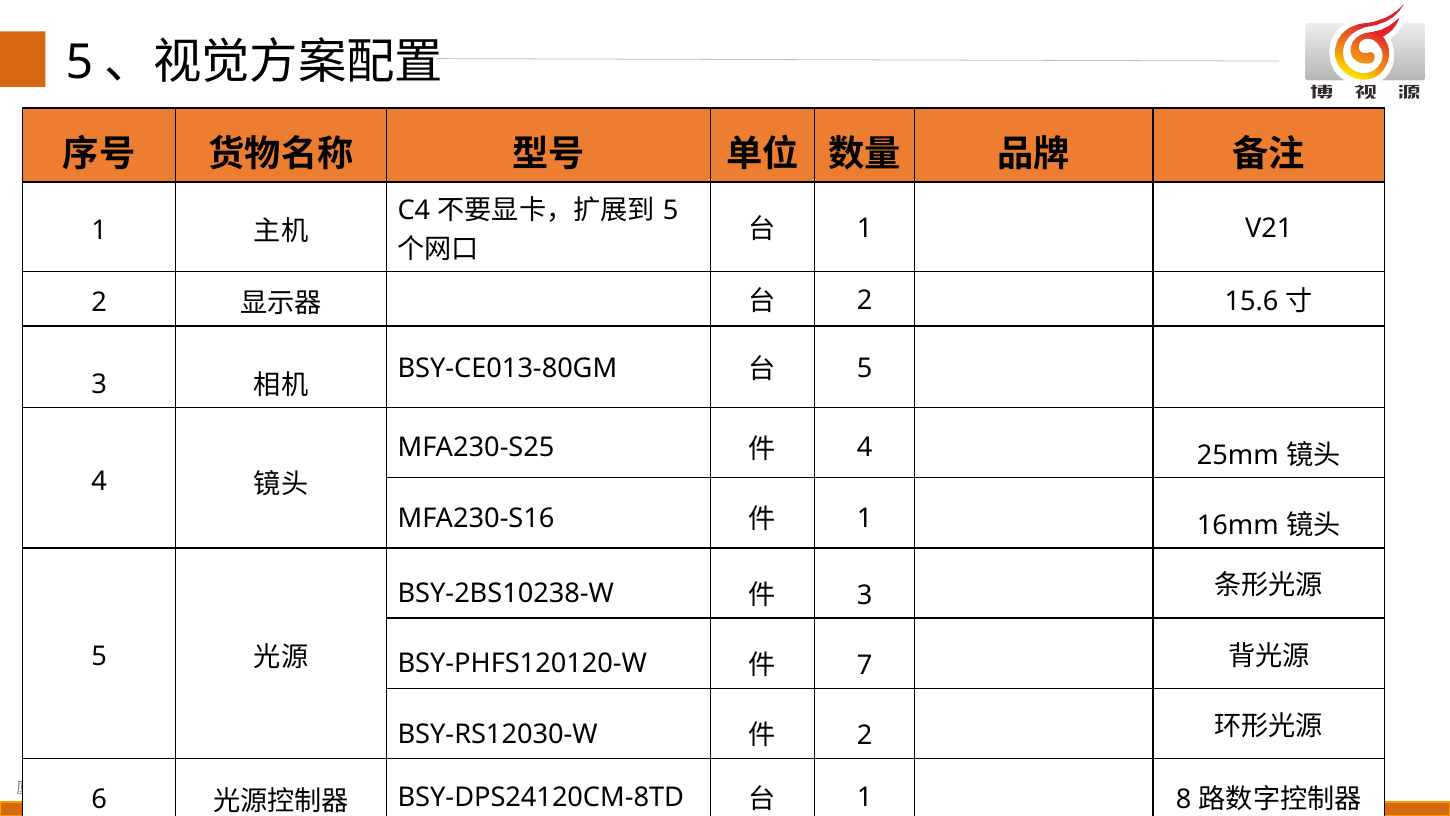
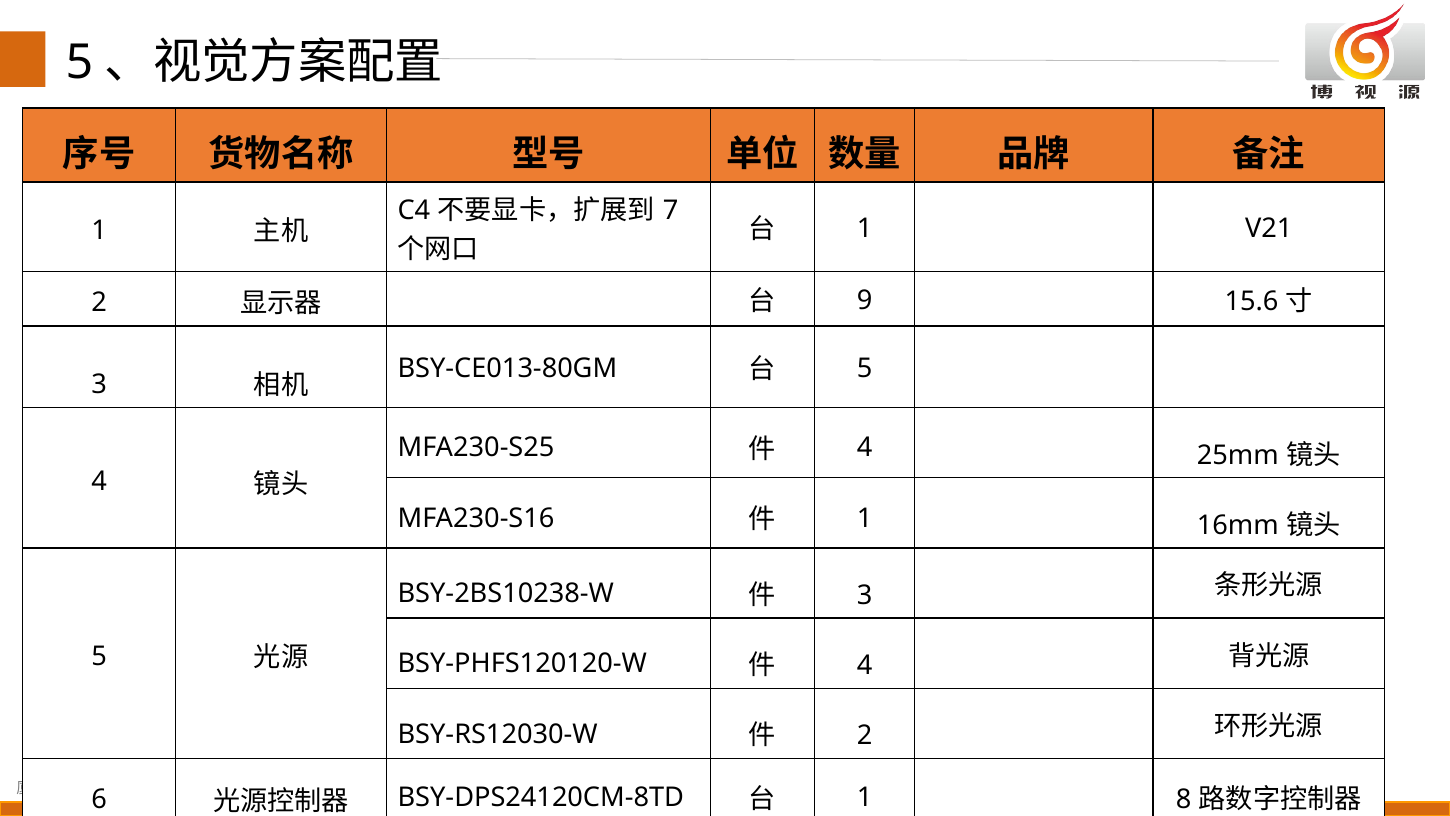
5: 5 -> 7 (671, 210)
2: 2 -> 9 (865, 300)
7: 7 -> 4 (865, 665)
